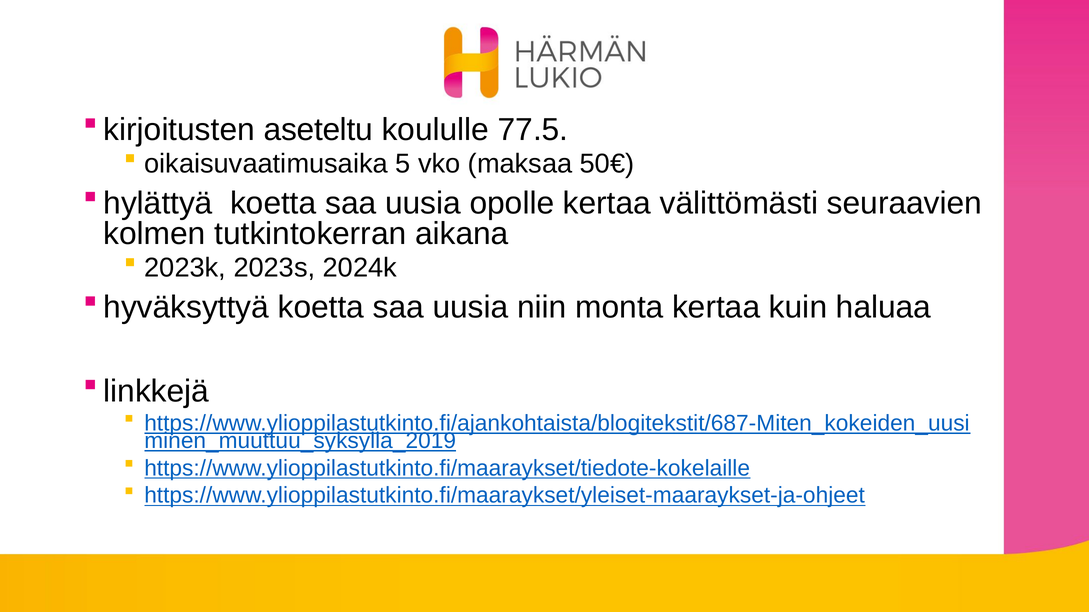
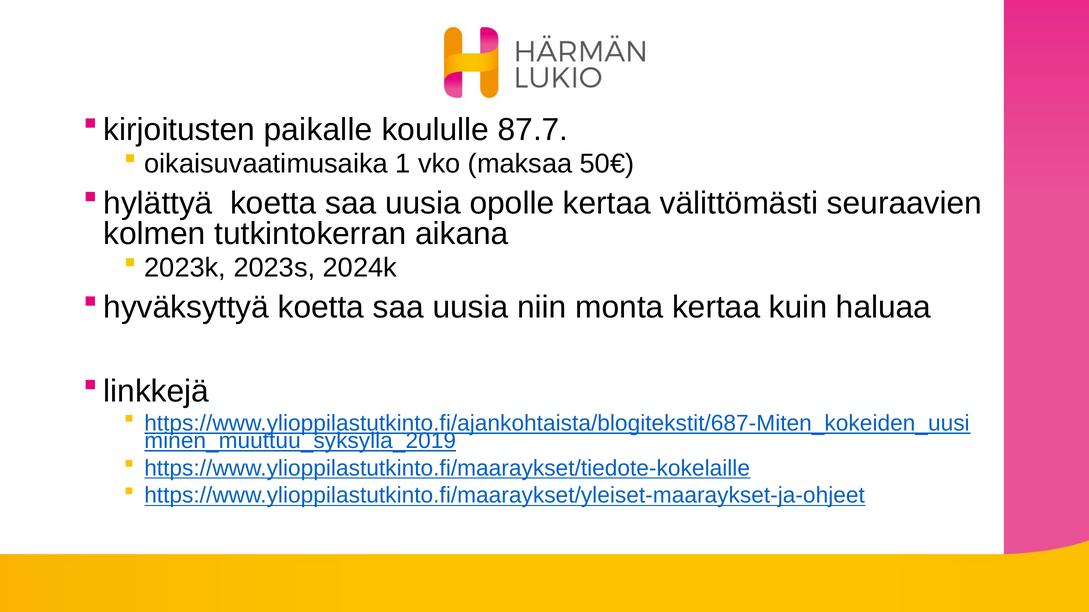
aseteltu: aseteltu -> paikalle (318, 130)
77.5: 77.5 -> 87.7 (533, 130)
5: 5 -> 1 (403, 164)
